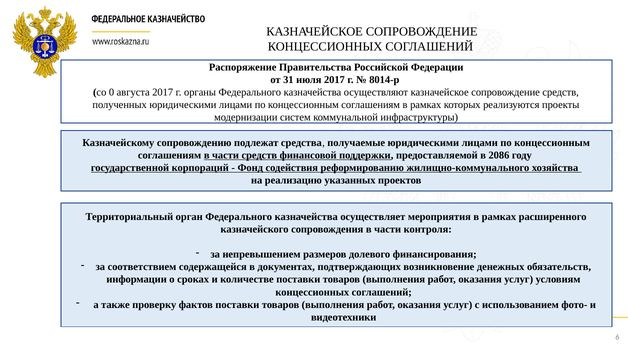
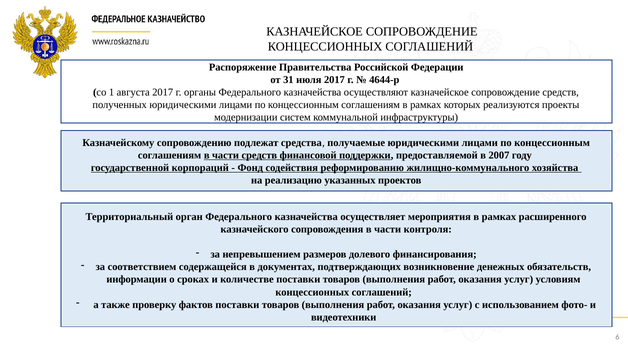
8014-р: 8014-р -> 4644-р (384, 80)
0: 0 -> 1 (112, 92)
2086: 2086 -> 2007 (499, 155)
